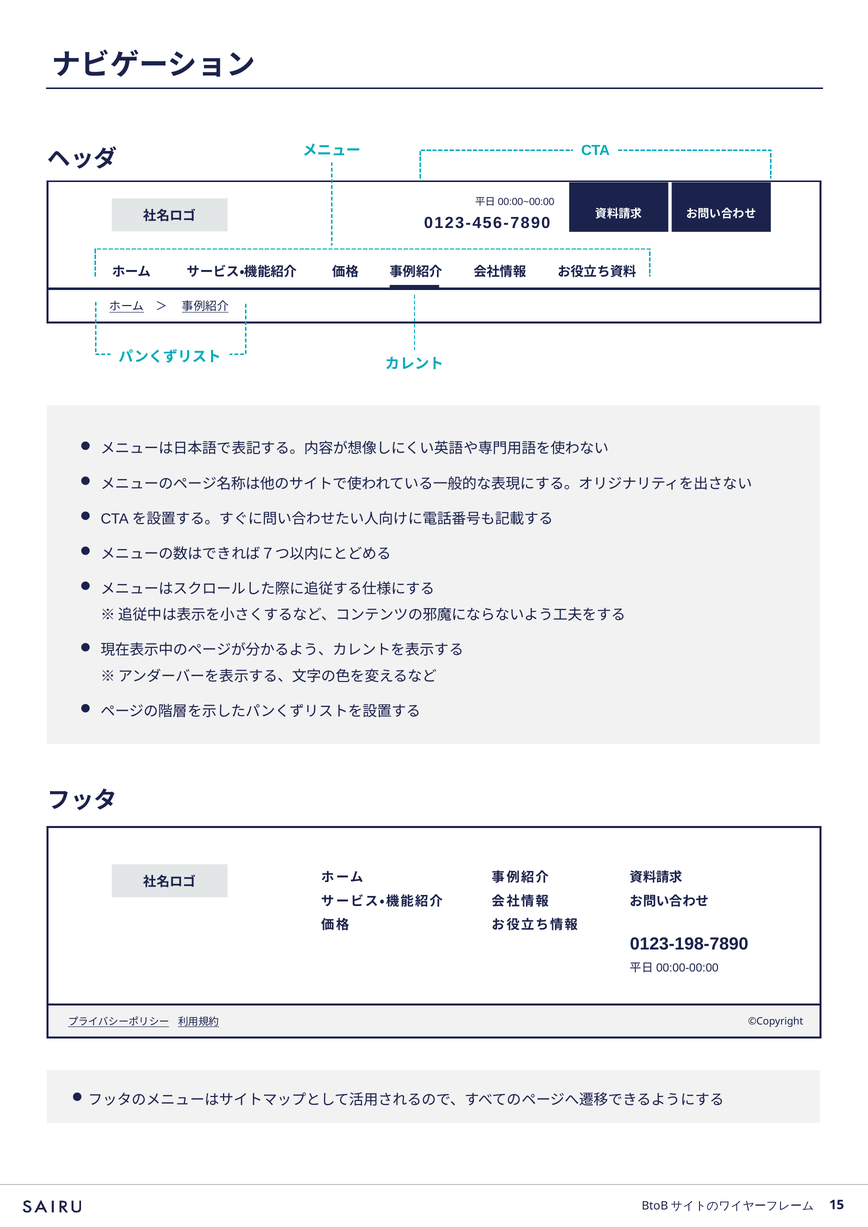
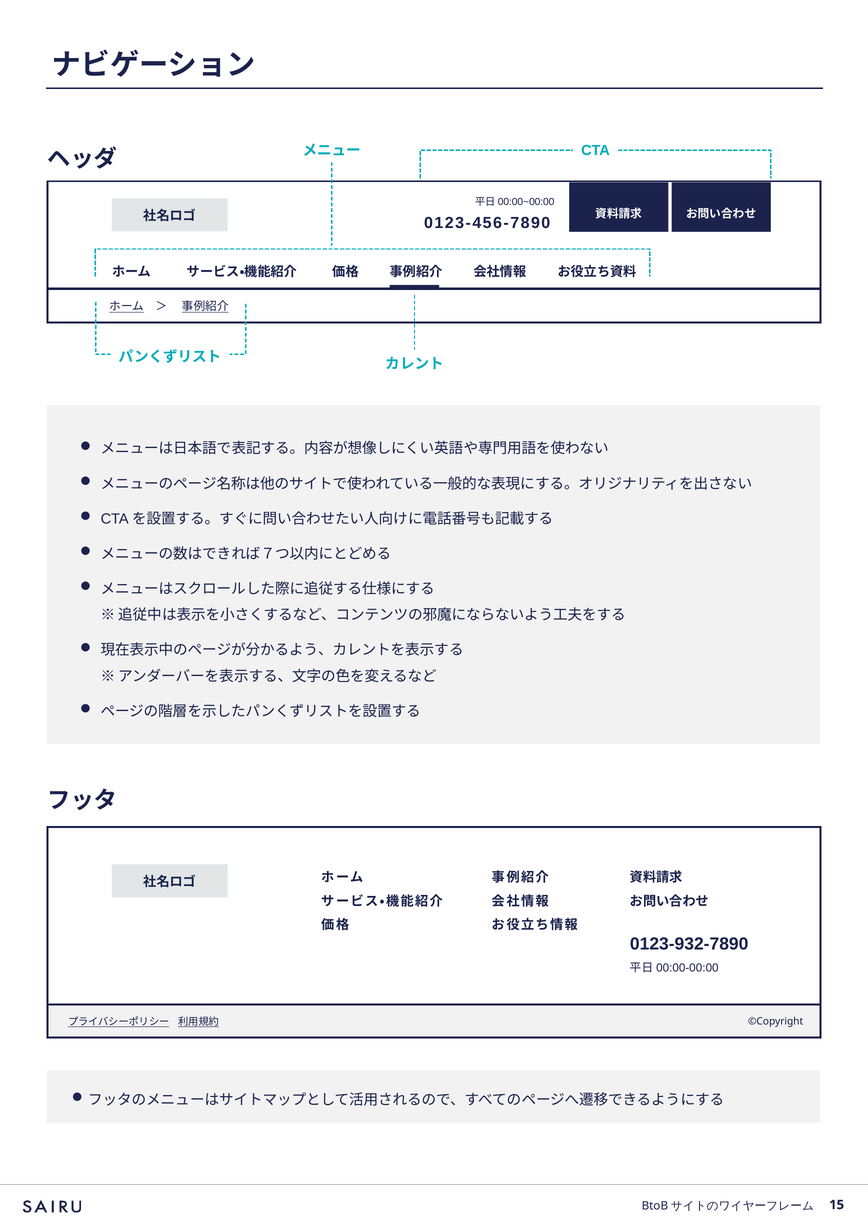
0123-198-7890: 0123-198-7890 -> 0123-932-7890 (689, 944)
